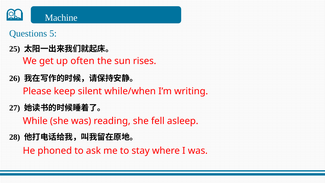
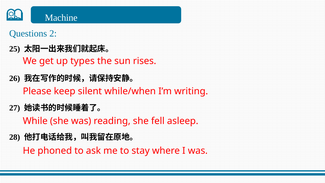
5: 5 -> 2 (53, 33)
often: often -> types (82, 61)
